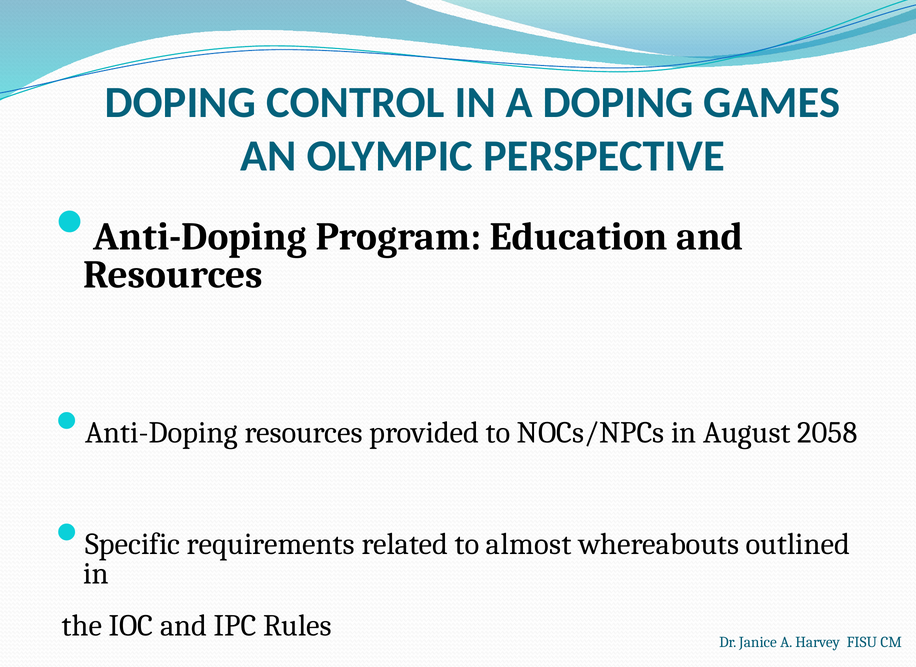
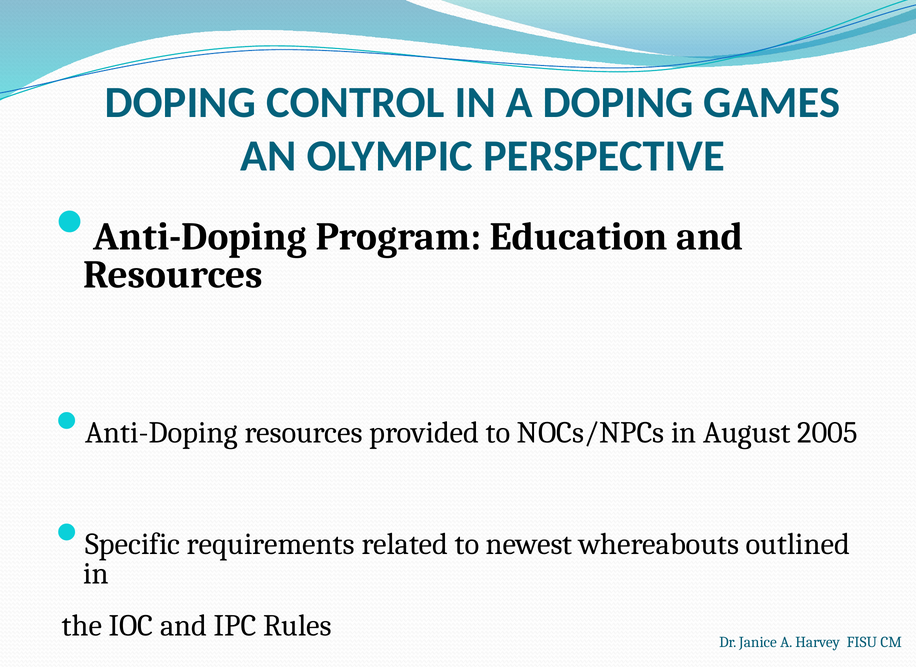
2058: 2058 -> 2005 (827, 433)
almost: almost -> newest (529, 544)
